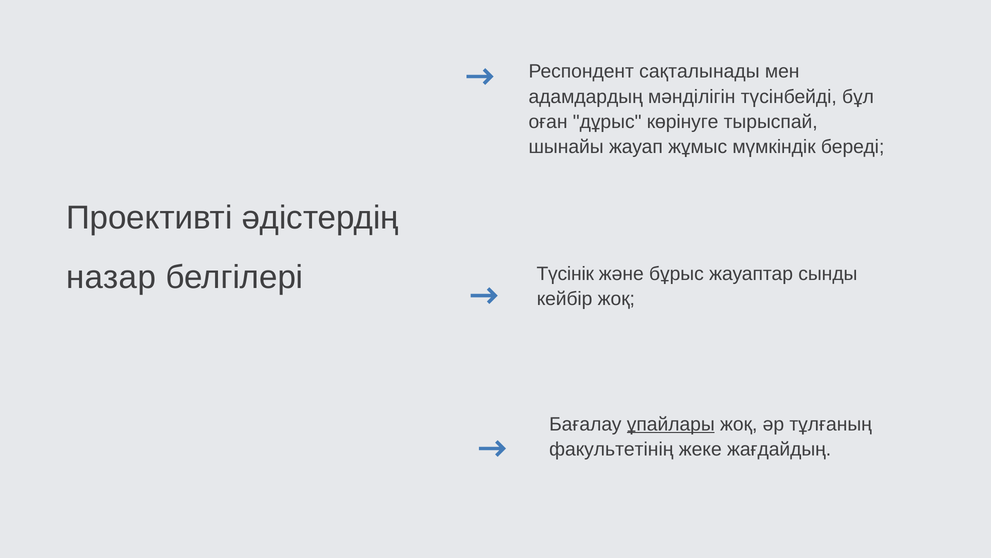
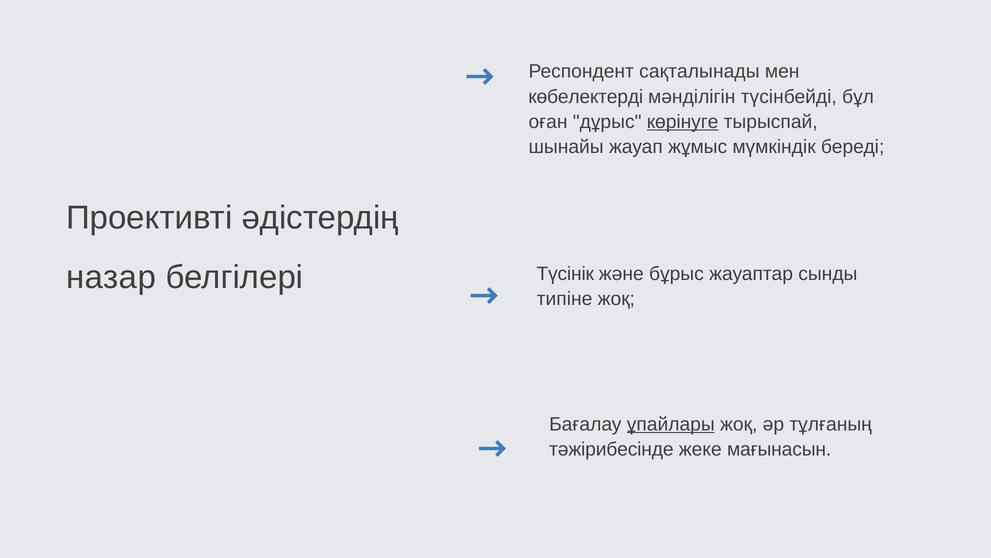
адамдардың: адамдардың -> көбелектерді (586, 97)
көрінуге underline: none -> present (683, 122)
кейбір: кейбір -> типіне (565, 299)
факультетінің: факультетінің -> тәжірибесінде (611, 449)
жағдайдың: жағдайдың -> мағынасын (779, 449)
